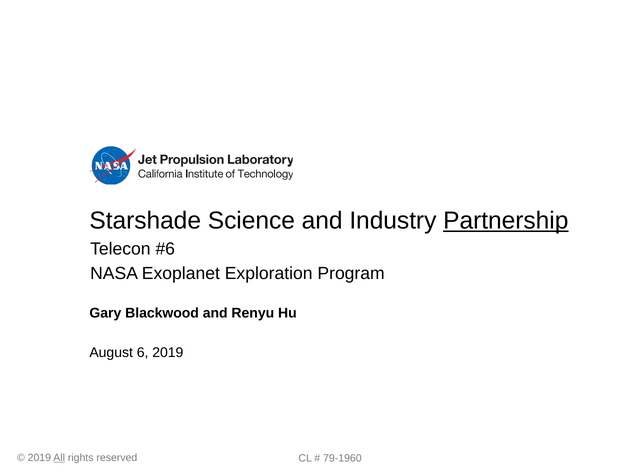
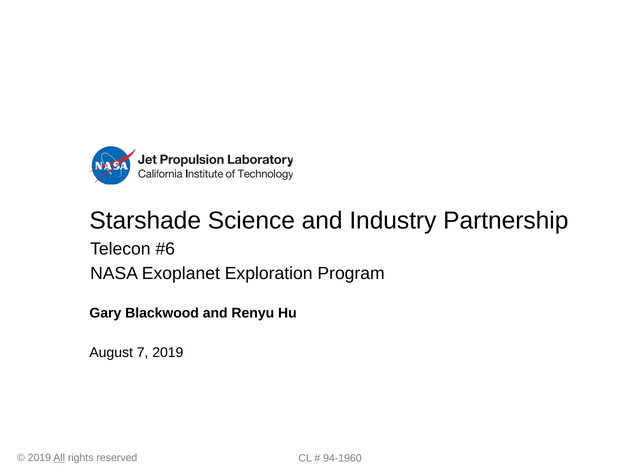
Partnership underline: present -> none (506, 221)
6: 6 -> 7 (143, 353)
79-1960: 79-1960 -> 94-1960 (342, 458)
